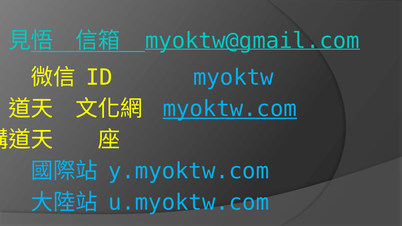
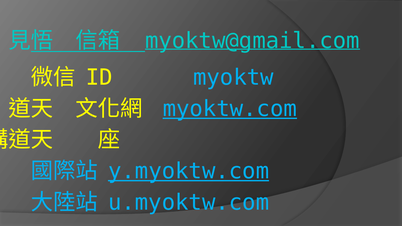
y.myoktw.com underline: none -> present (189, 171)
